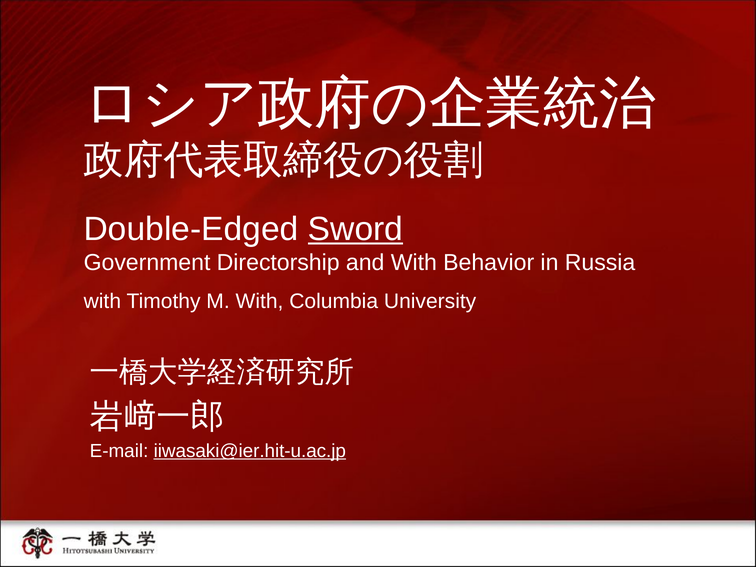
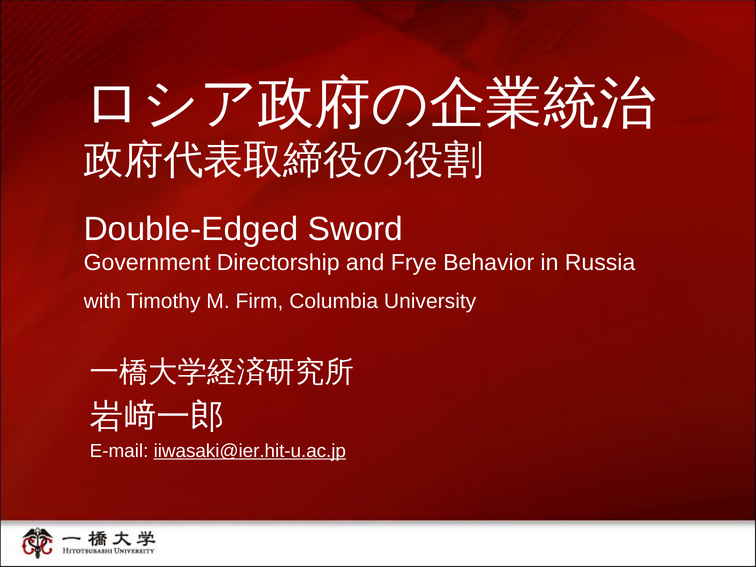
Sword underline: present -> none (355, 229)
and With: With -> Frye (414, 262)
M With: With -> Firm (260, 301)
